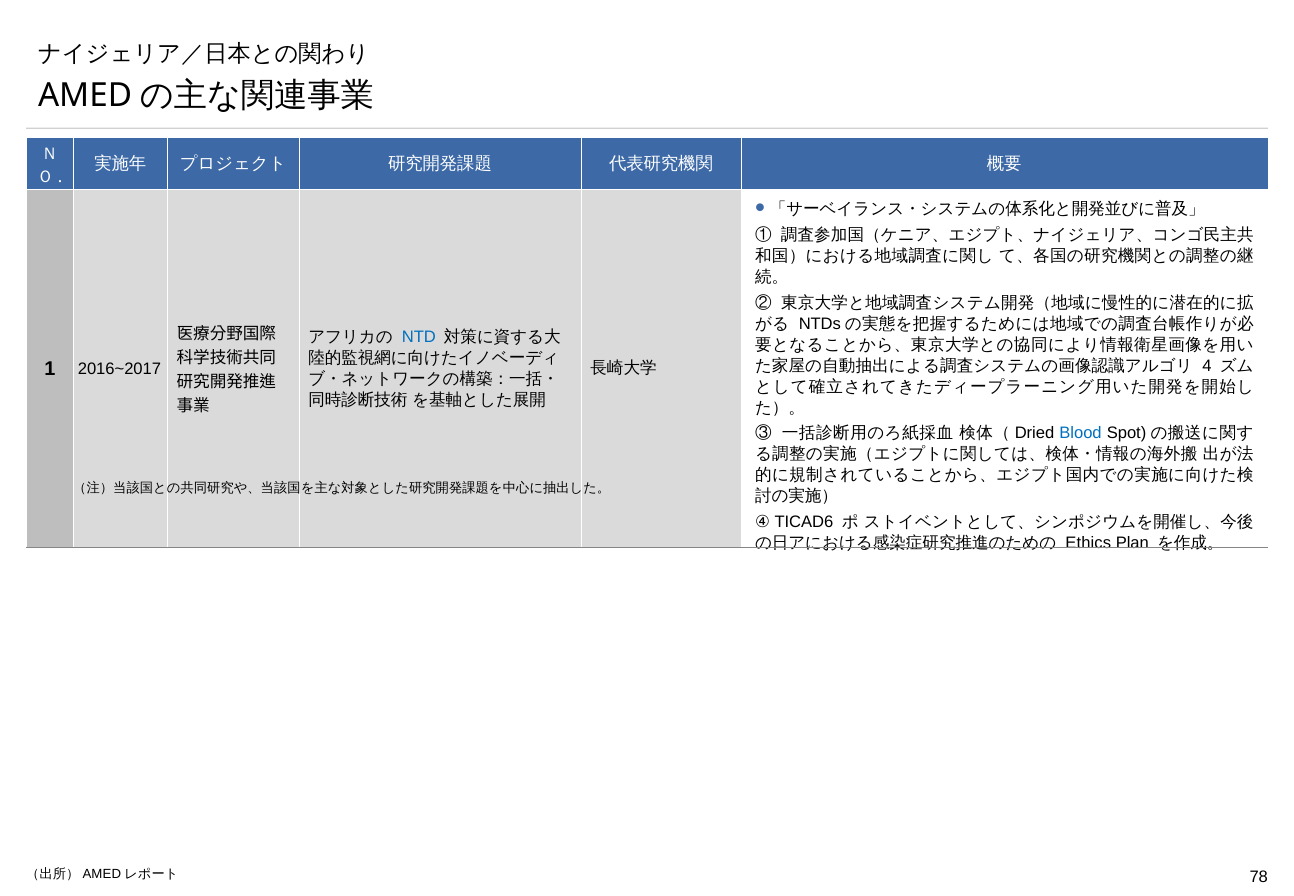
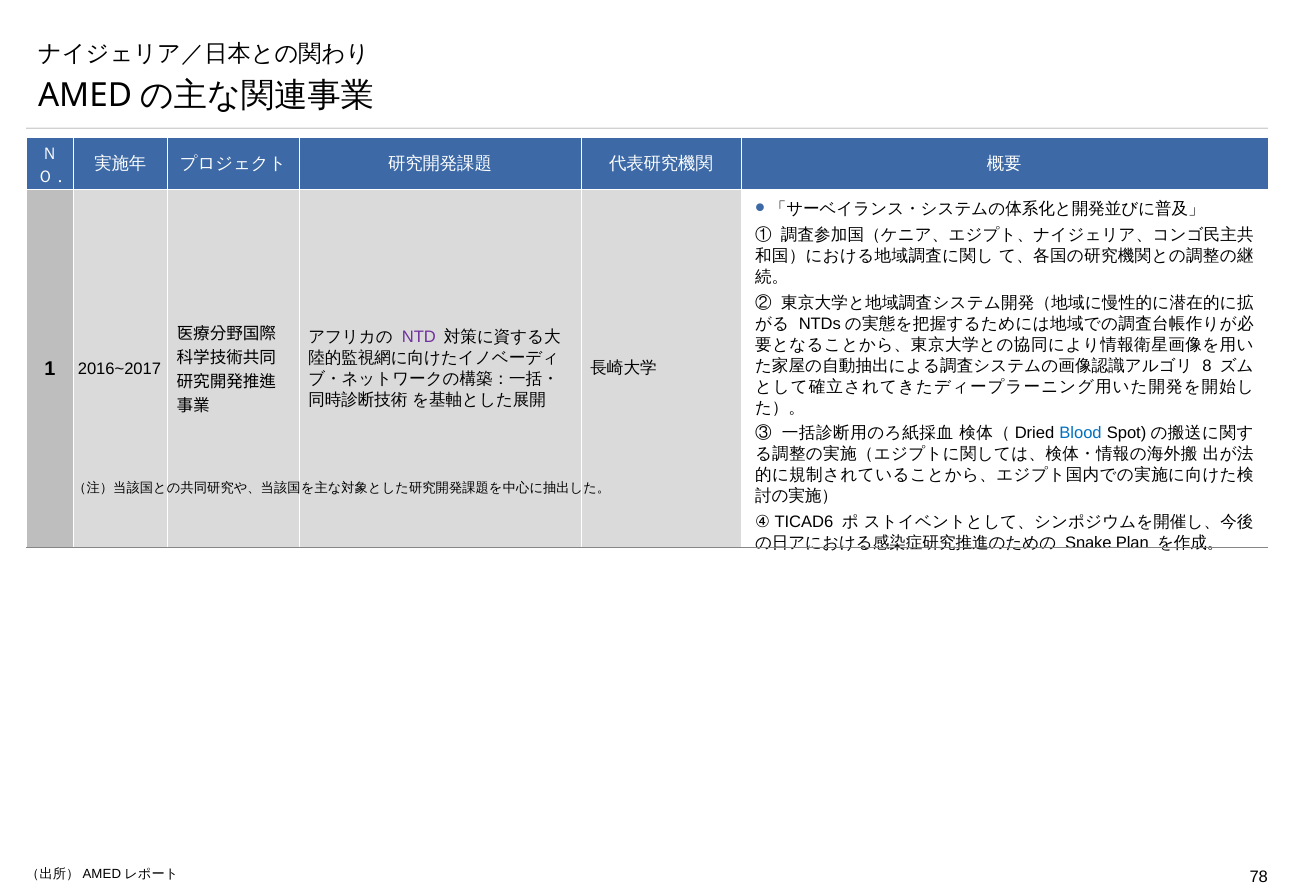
NTD colour: blue -> purple (419, 337)
4: 4 -> 8 (1207, 366)
Ethics: Ethics -> Snake (1088, 543)
